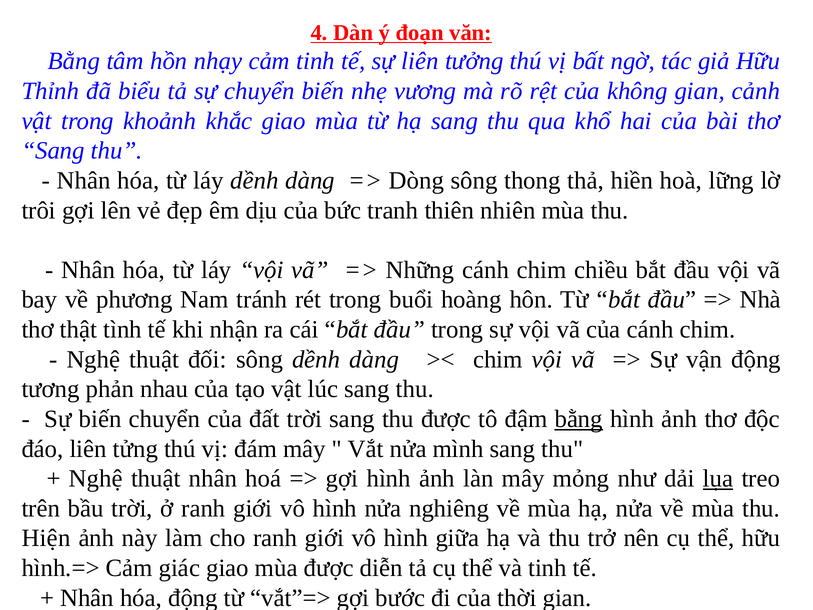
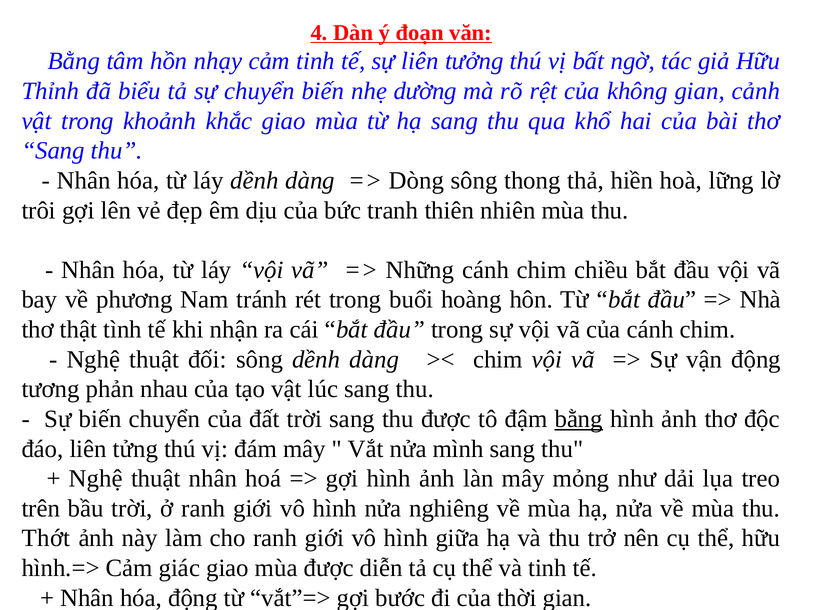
vương: vương -> dường (425, 91)
lụa underline: present -> none (718, 478)
Hiện: Hiện -> Thớt (46, 538)
